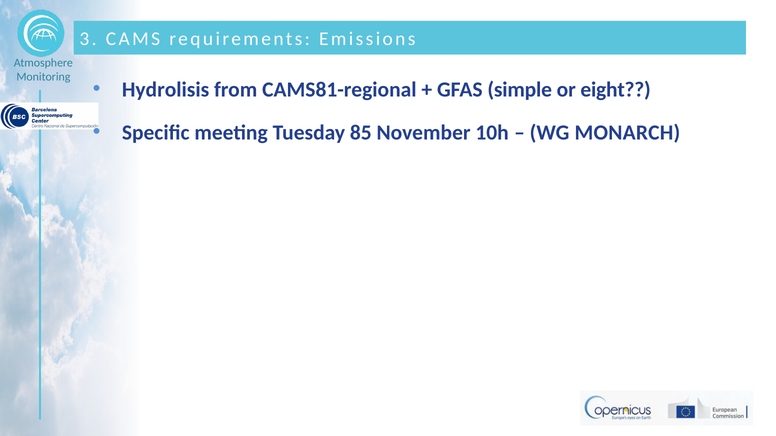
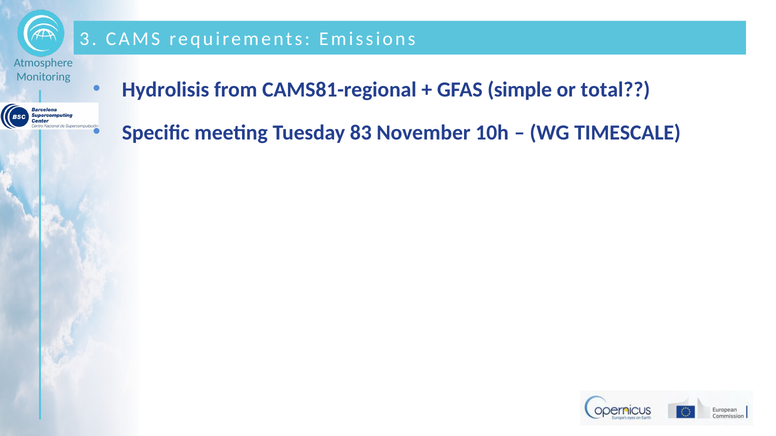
eight: eight -> total (615, 90)
85: 85 -> 83 (361, 133)
MONARCH: MONARCH -> TIMESCALE (628, 133)
